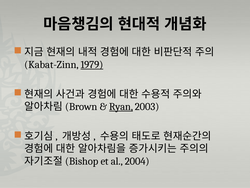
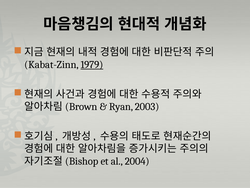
Ryan underline: present -> none (121, 106)
